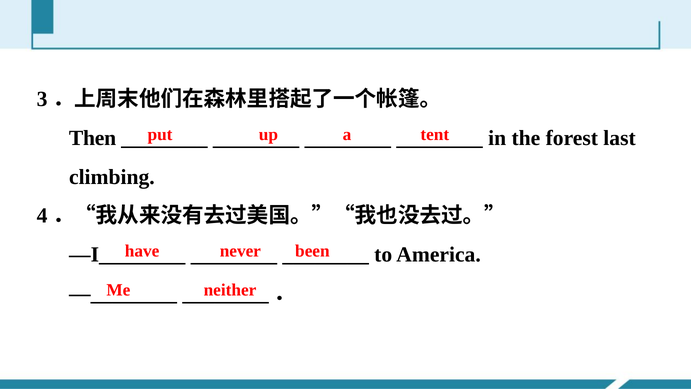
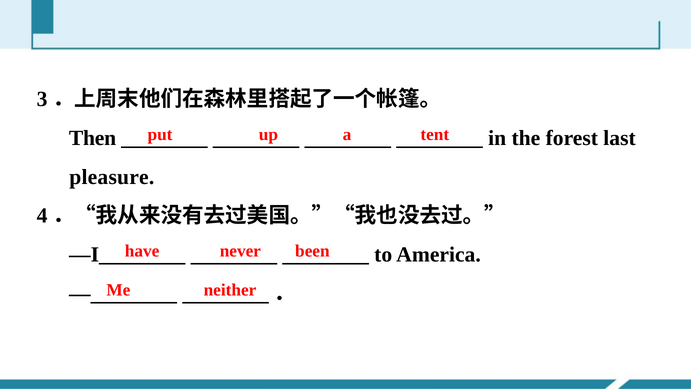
climbing: climbing -> pleasure (112, 177)
